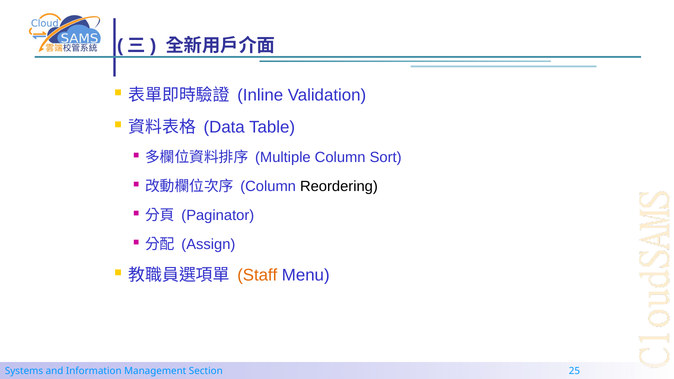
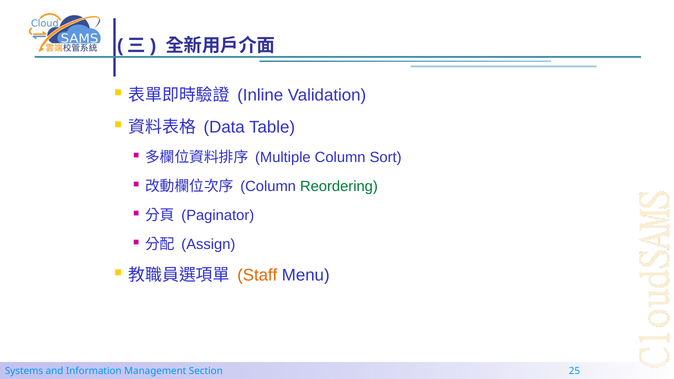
Reordering colour: black -> green (339, 186)
